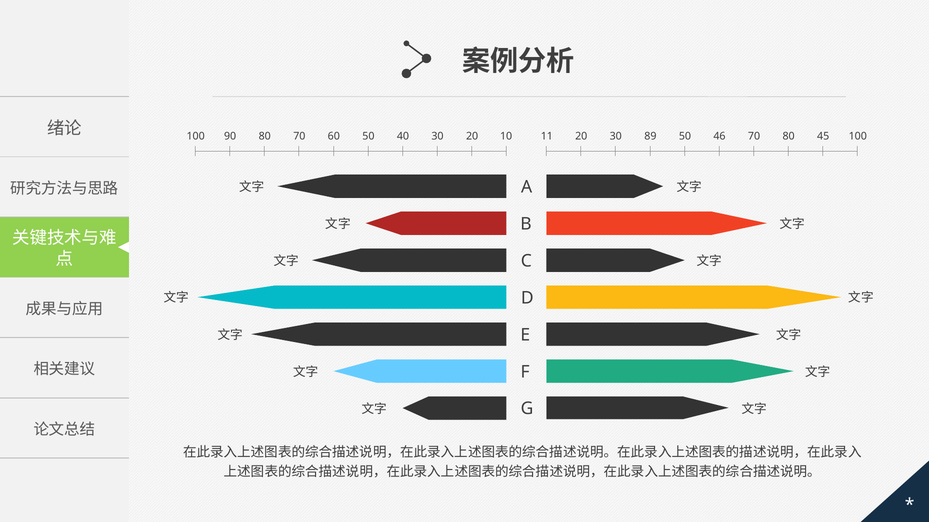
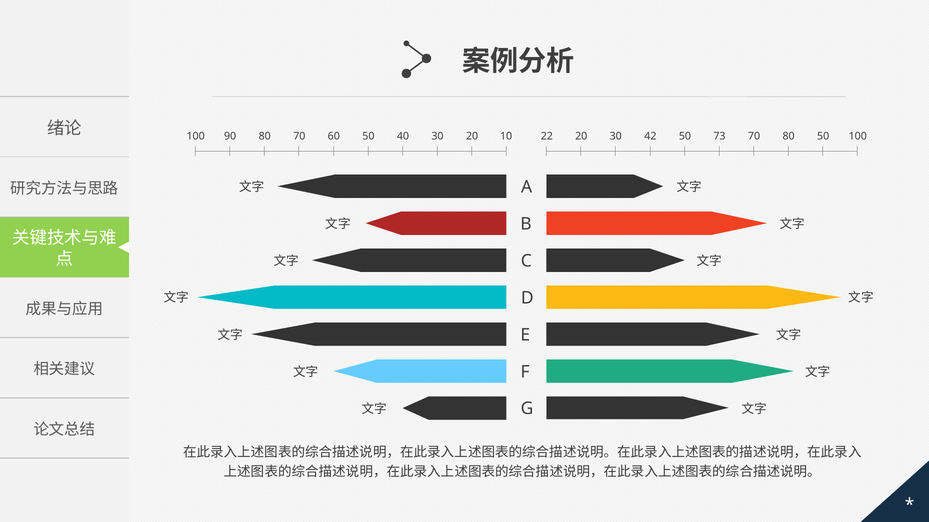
11: 11 -> 22 (547, 137)
89: 89 -> 42 (650, 137)
46: 46 -> 73 (719, 137)
80 45: 45 -> 50 (823, 137)
